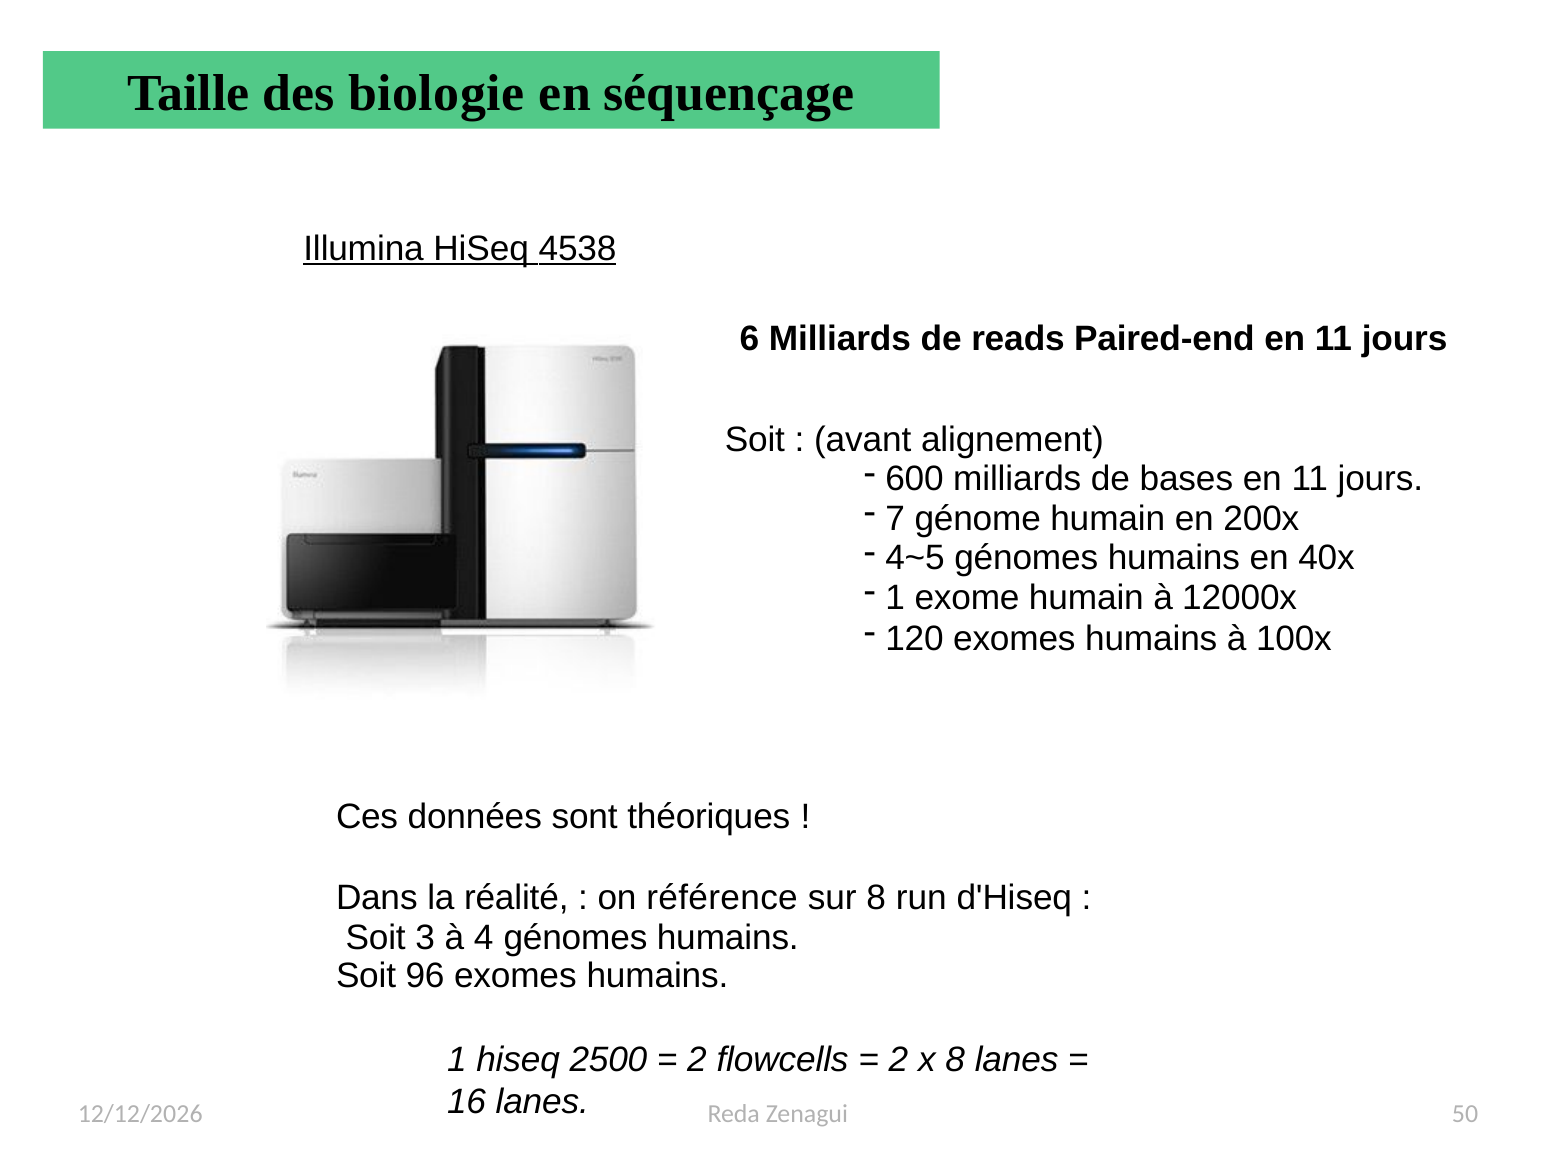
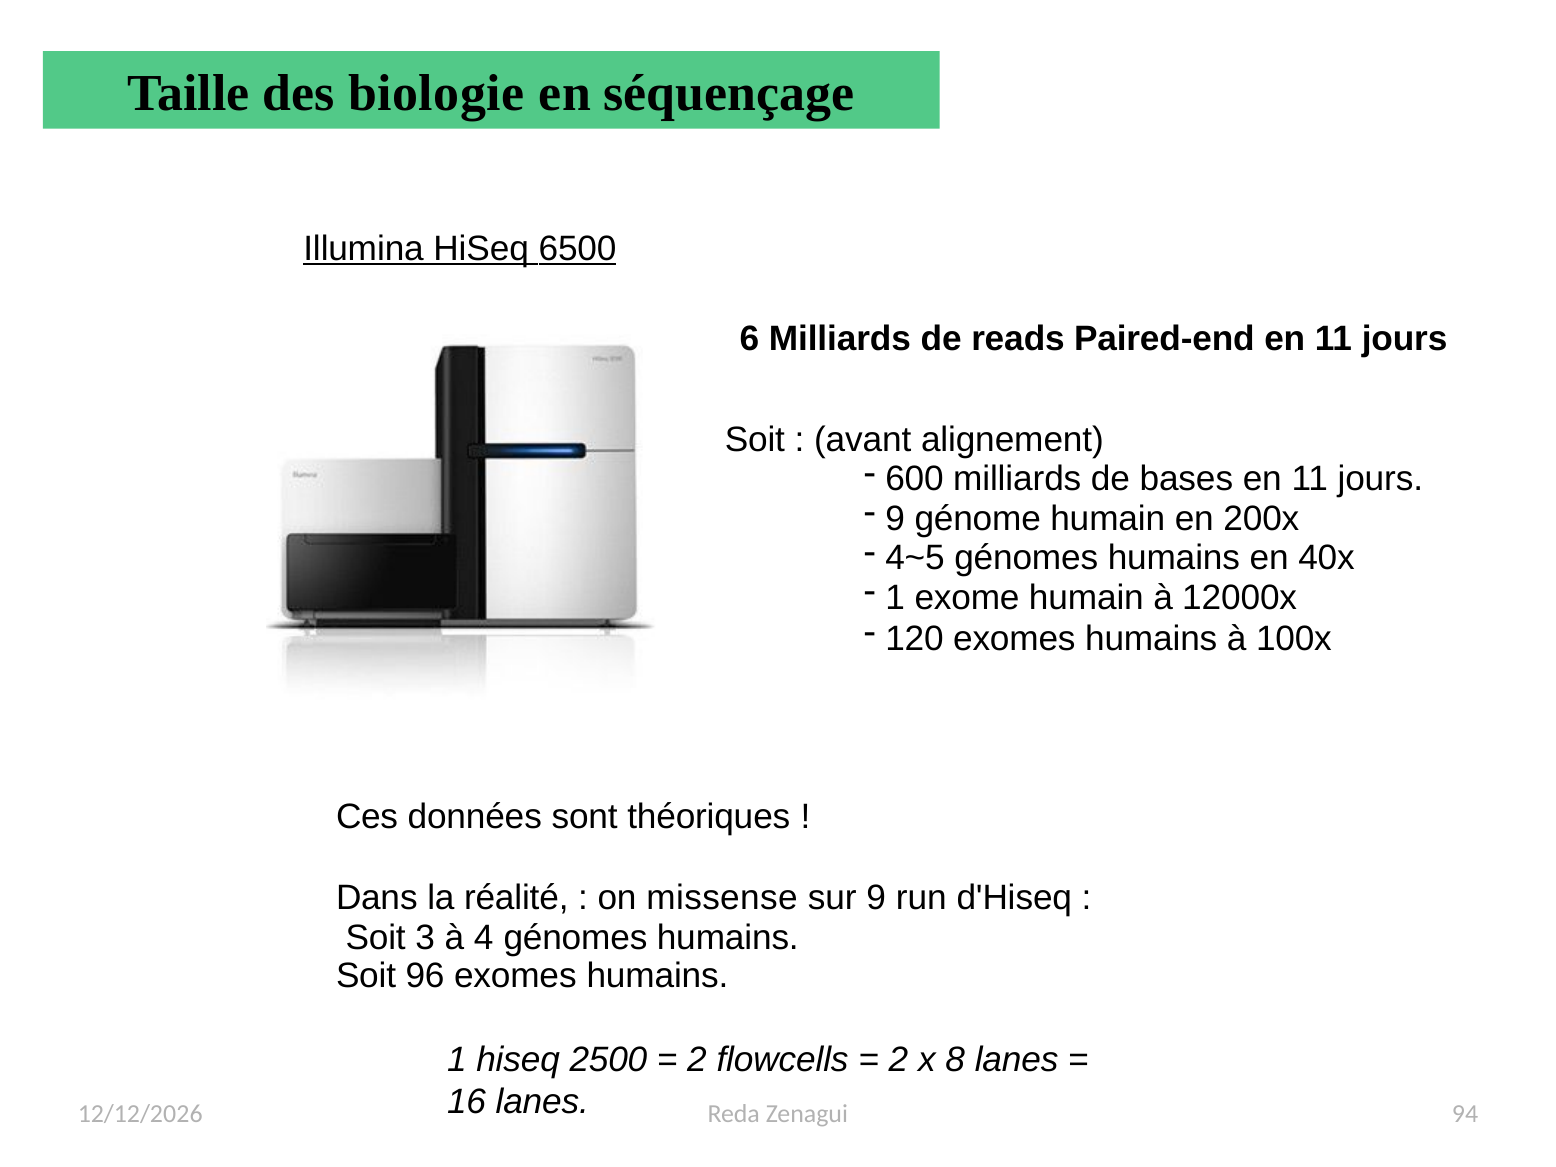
4538: 4538 -> 6500 (578, 248)
7: 7 -> 9 (895, 519)
référence: référence -> missense (722, 898)
sur 8: 8 -> 9 (876, 898)
50: 50 -> 94 (1465, 1114)
